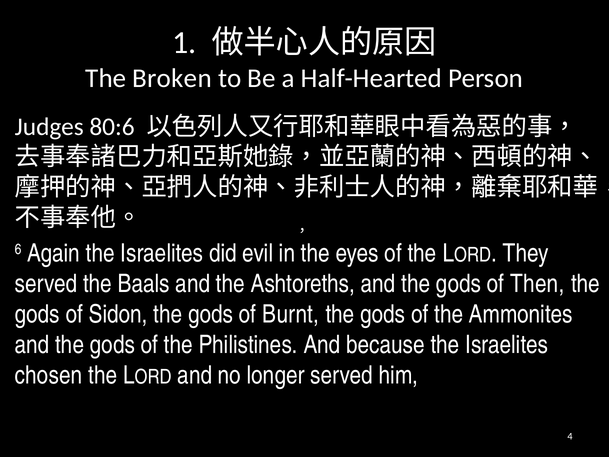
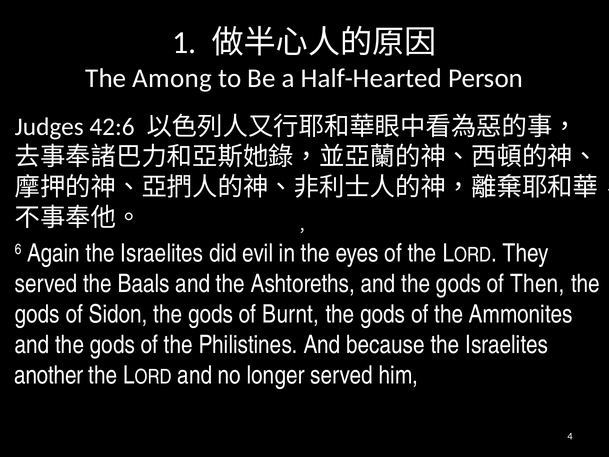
Broken: Broken -> Among (172, 78)
80:6: 80:6 -> 42:6 (112, 127)
chosen: chosen -> another (49, 375)
